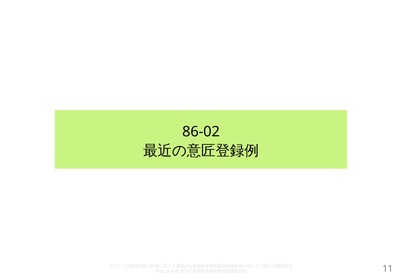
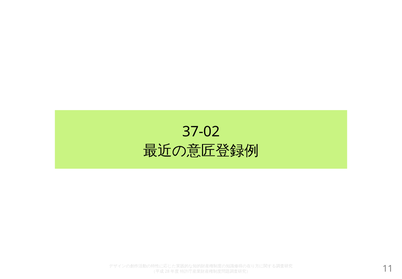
86-02: 86-02 -> 37-02 (201, 131)
